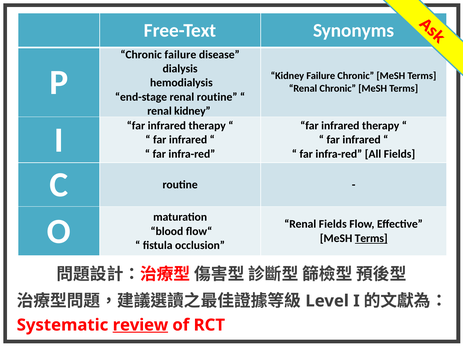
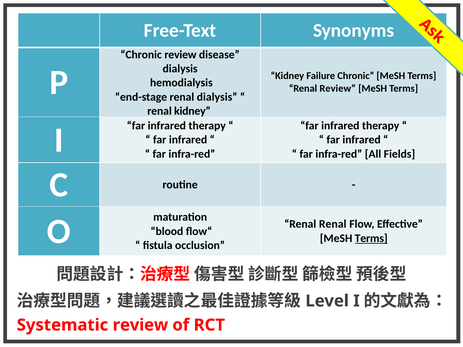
Chronic failure: failure -> review (180, 55)
Renal Chronic: Chronic -> Review (338, 89)
renal routine: routine -> dialysis (217, 97)
Renal Fields: Fields -> Renal (333, 224)
review underline: present -> none (140, 325)
